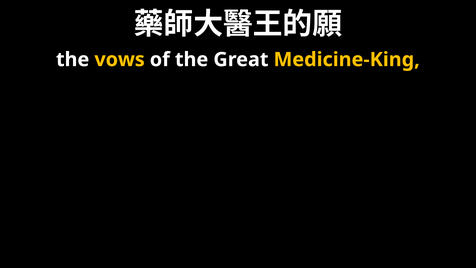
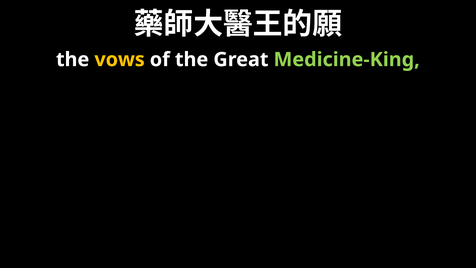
Medicine-King colour: yellow -> light green (347, 60)
